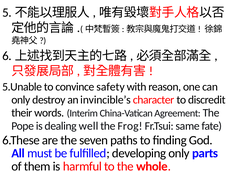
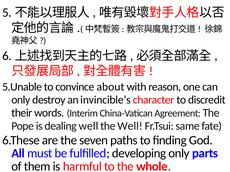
safety: safety -> about (110, 87)
the Frog: Frog -> Well (130, 126)
